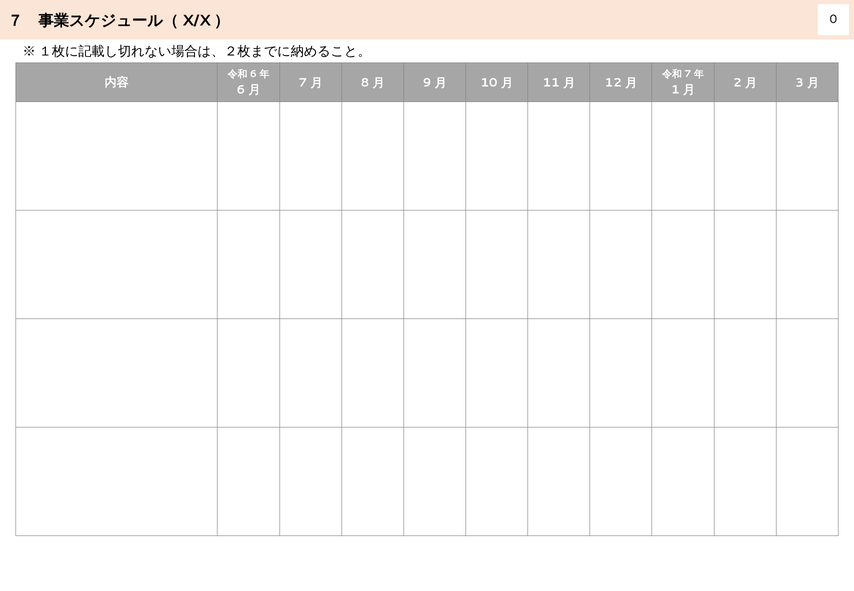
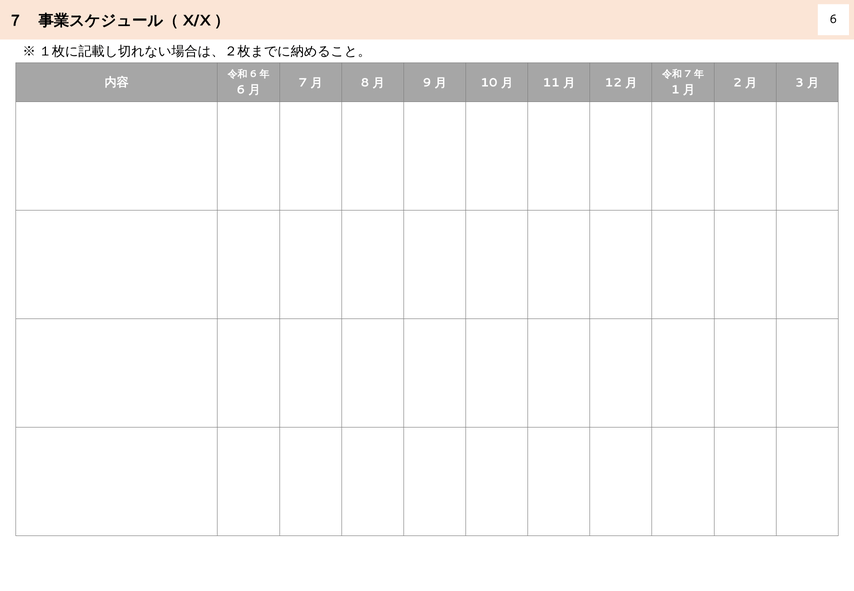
0: 0 -> 6 (833, 19)
